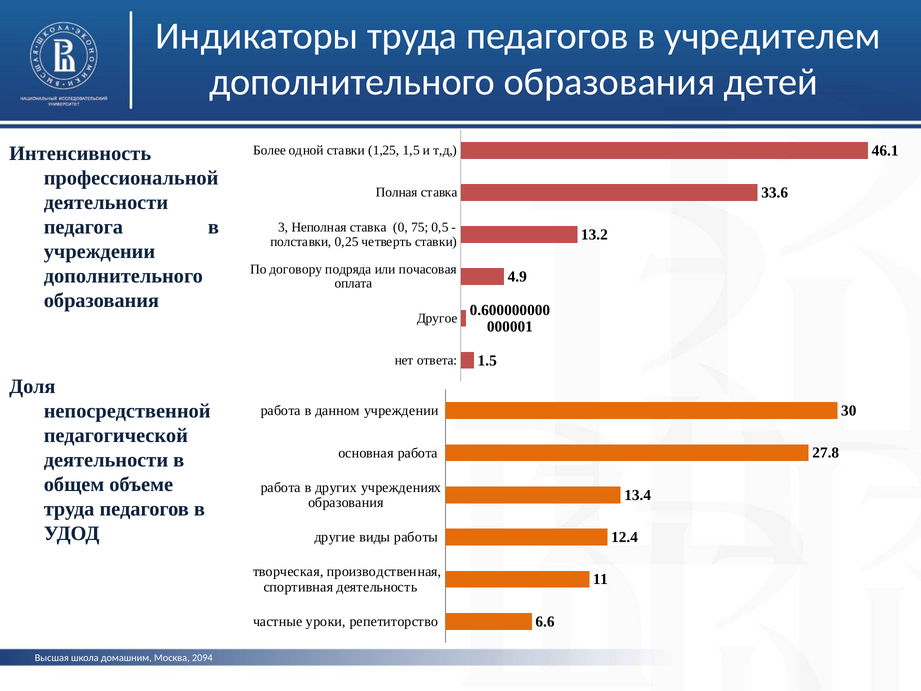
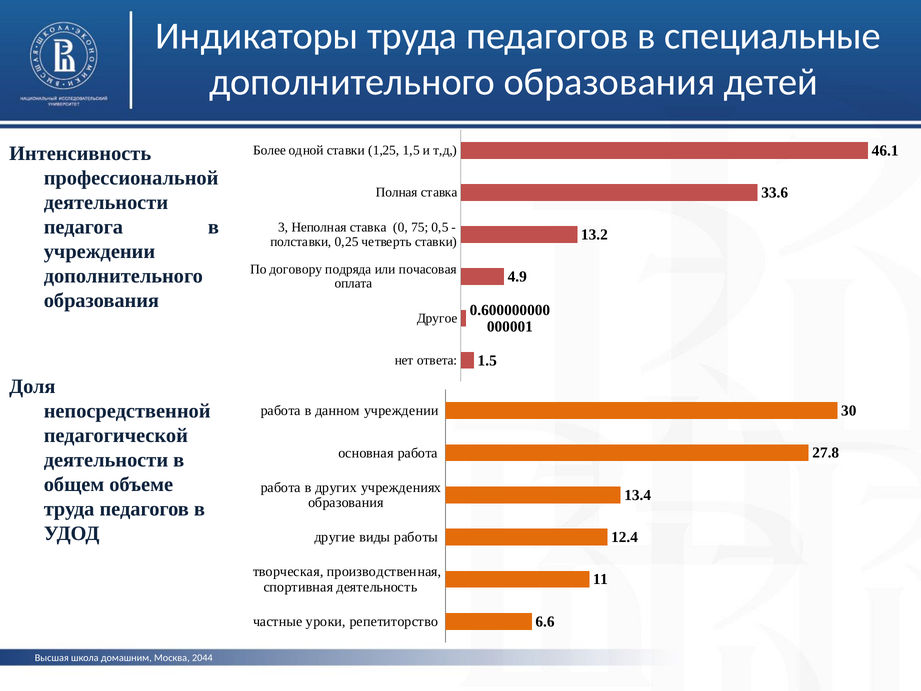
учредителем: учредителем -> специальные (773, 36)
2094: 2094 -> 2044 (202, 657)
